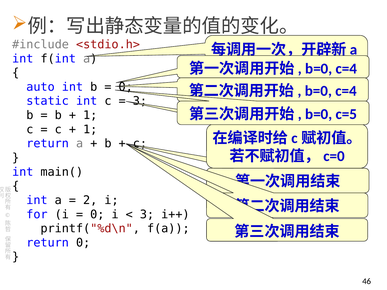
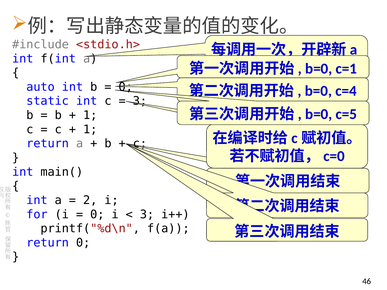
c=4: c=4 -> c=1 (346, 69)
